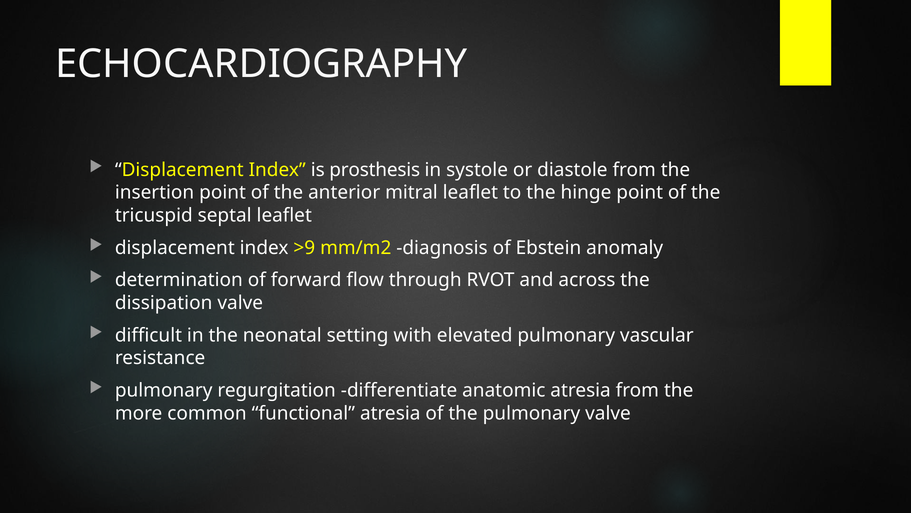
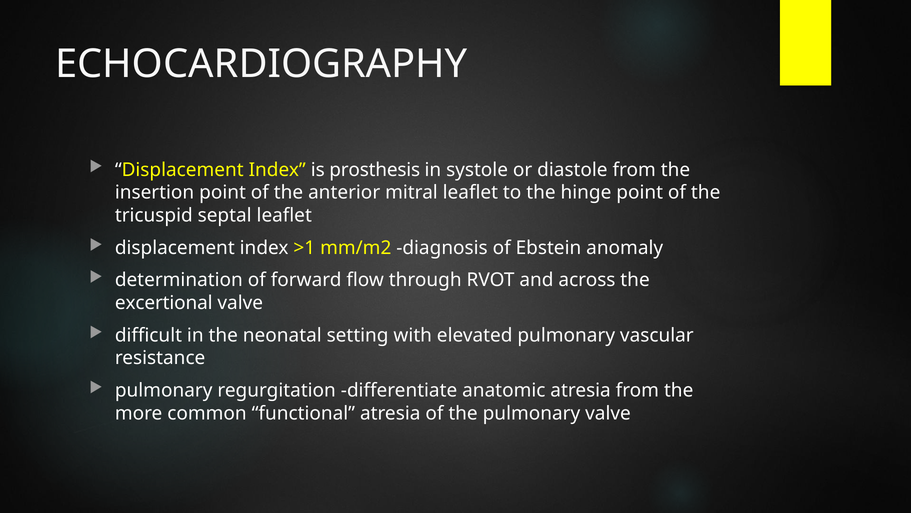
>9: >9 -> >1 (304, 248)
dissipation: dissipation -> excertional (164, 303)
